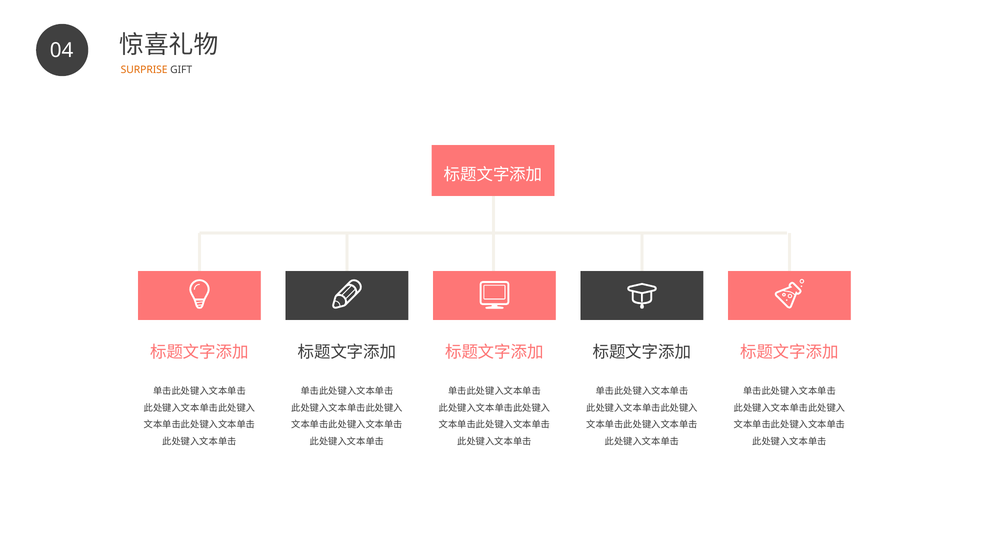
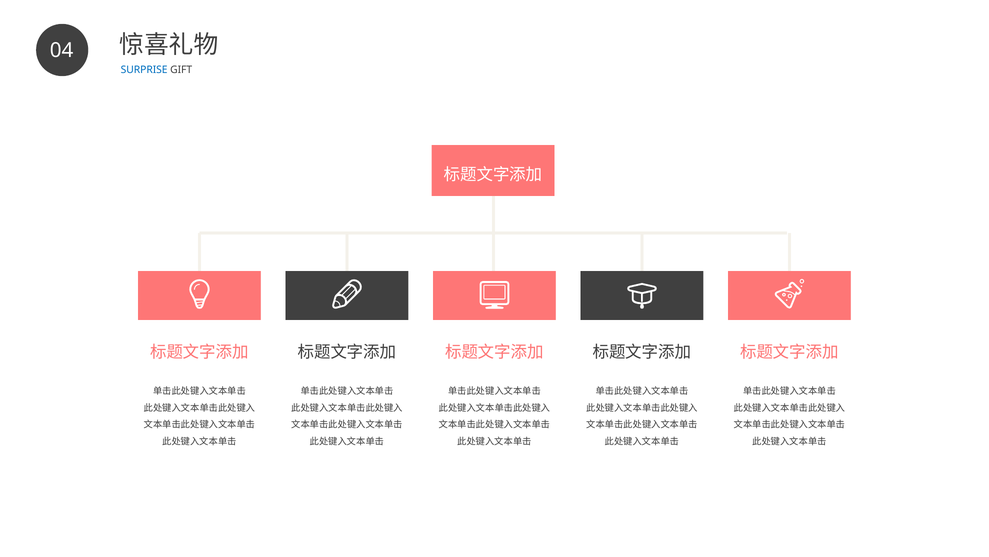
SURPRISE colour: orange -> blue (144, 70)
